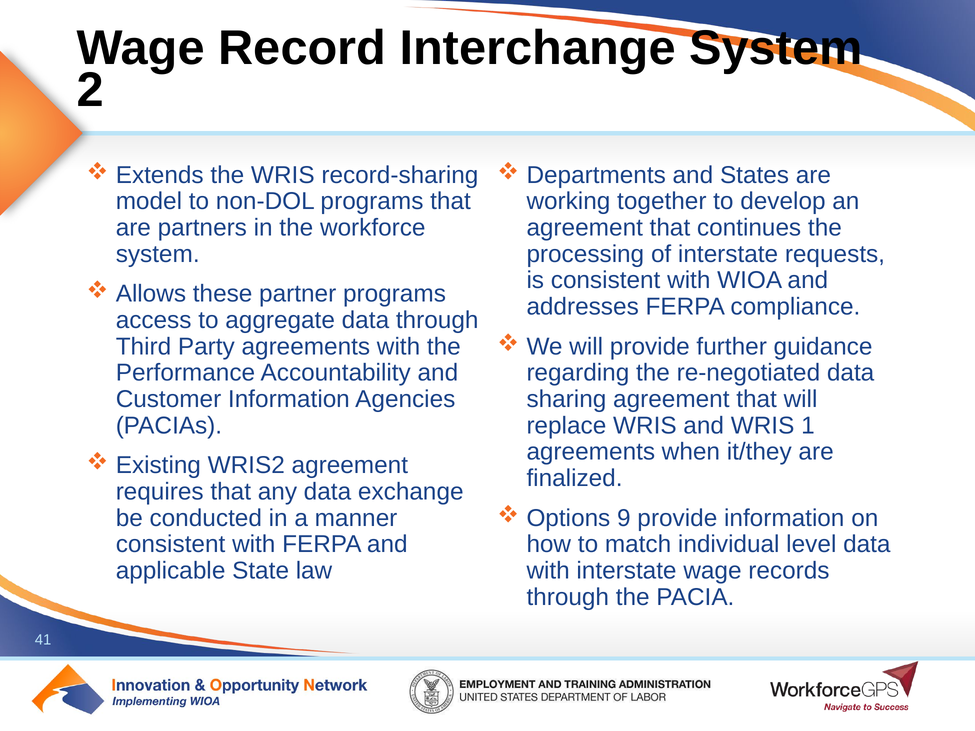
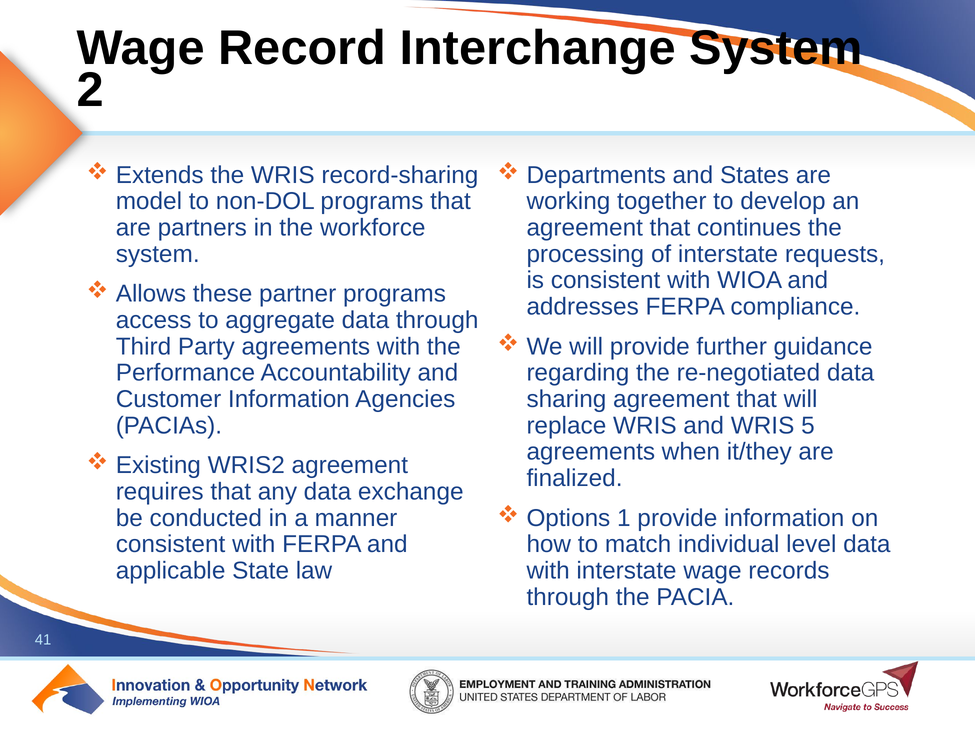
1: 1 -> 5 (808, 426)
9: 9 -> 1 (624, 518)
